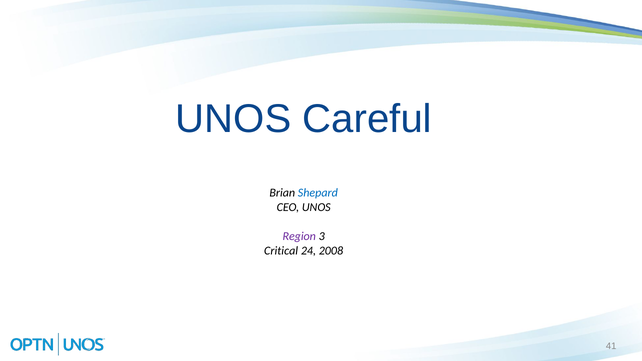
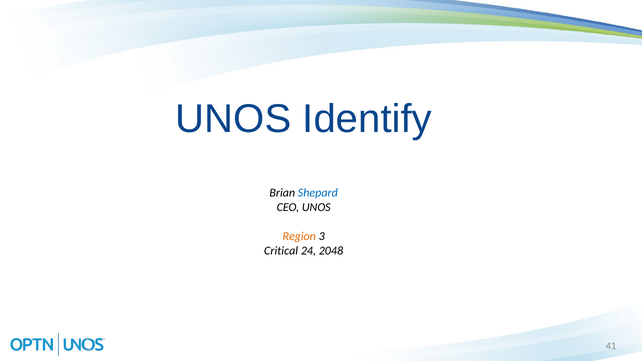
Careful: Careful -> Identify (367, 119)
Region colour: purple -> orange (299, 236)
2008: 2008 -> 2048 (331, 251)
